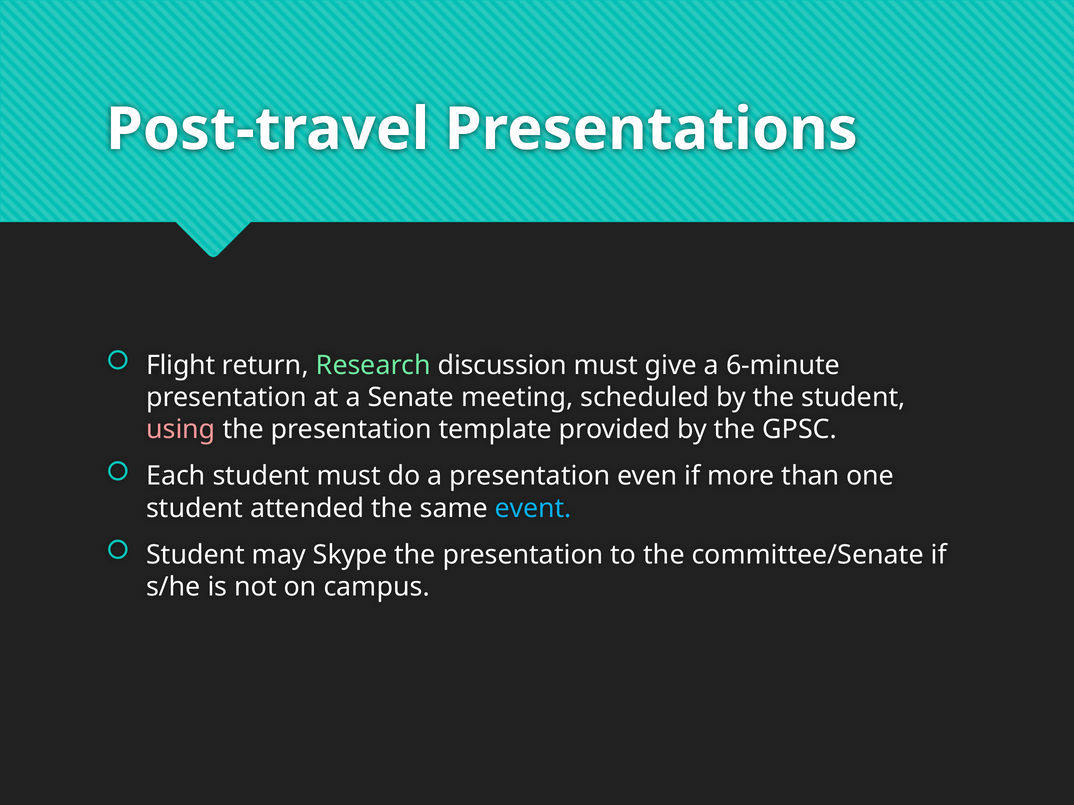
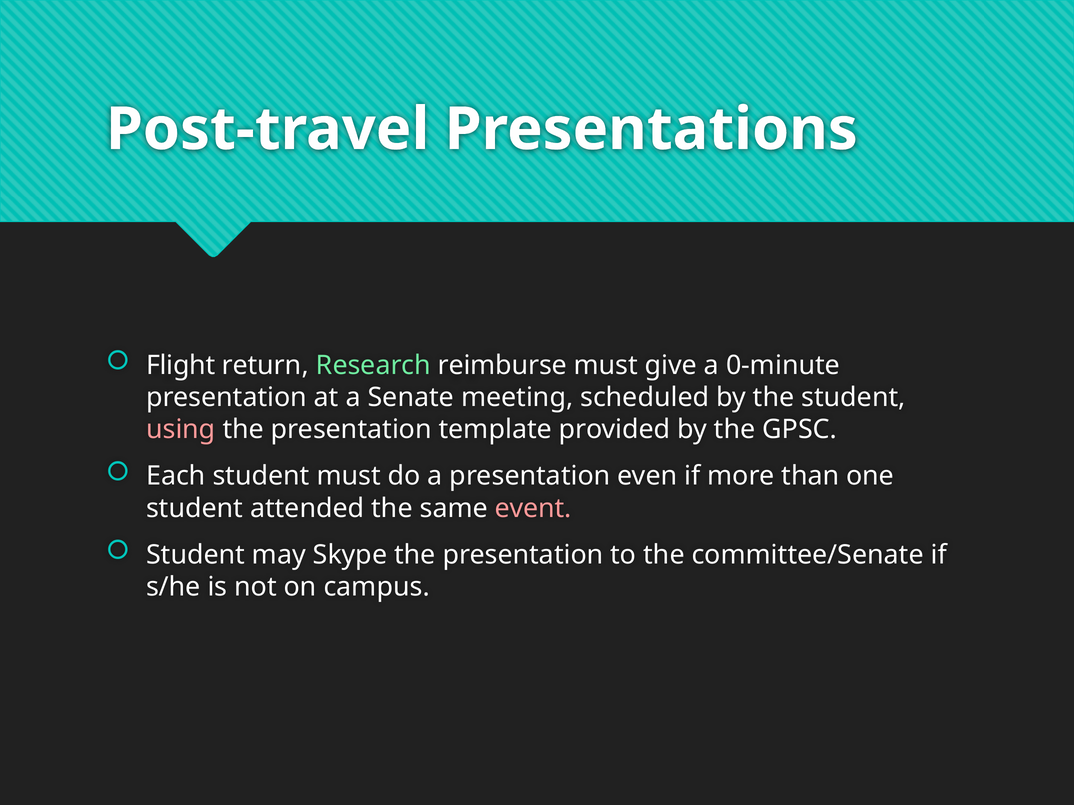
discussion: discussion -> reimburse (502, 365)
6-minute: 6-minute -> 0-minute (783, 365)
event colour: light blue -> pink (533, 509)
